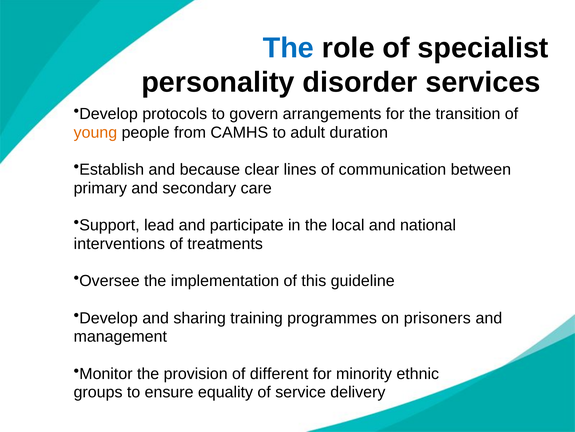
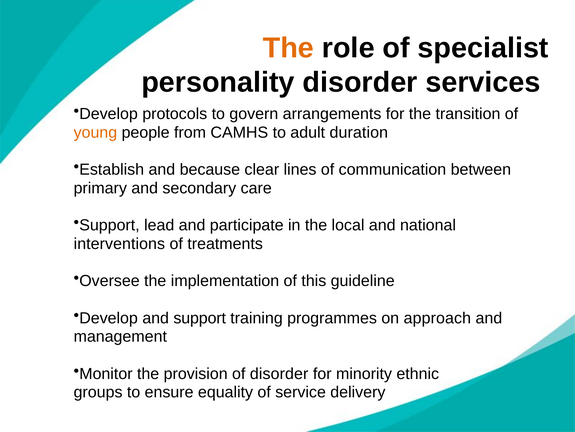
The colour: blue -> orange (288, 48)
and sharing: sharing -> support (200, 318)
prisoners: prisoners -> approach (437, 318)
of different: different -> disorder (279, 373)
